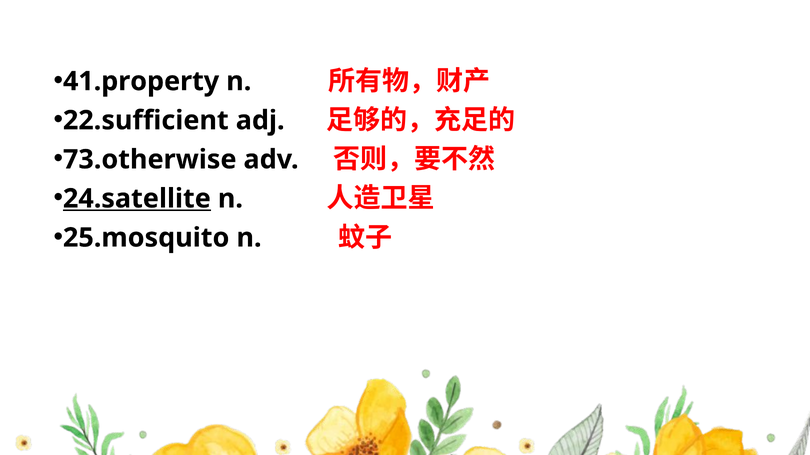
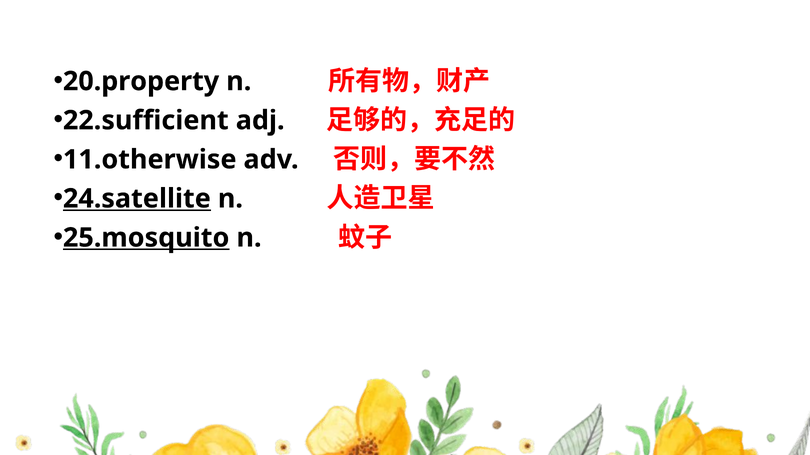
41.property: 41.property -> 20.property (141, 81)
73.otherwise: 73.otherwise -> 11.otherwise (150, 160)
25.mosquito underline: none -> present (146, 238)
